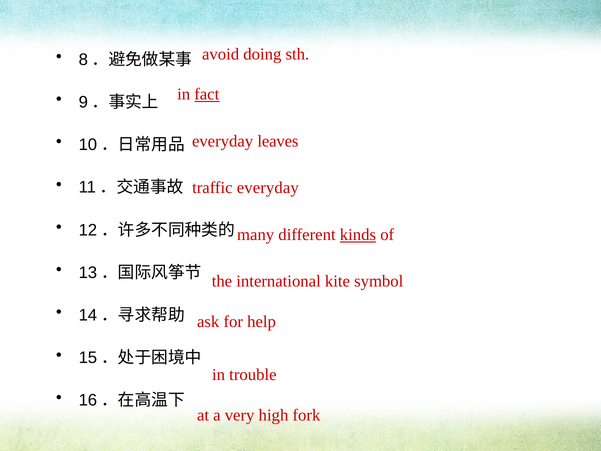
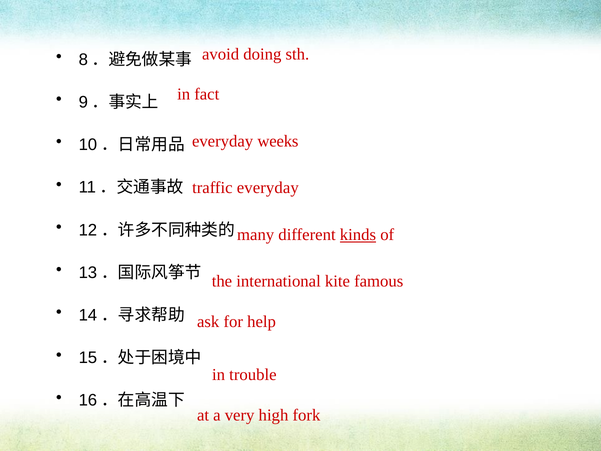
fact underline: present -> none (207, 94)
leaves: leaves -> weeks (278, 141)
symbol: symbol -> famous (379, 281)
